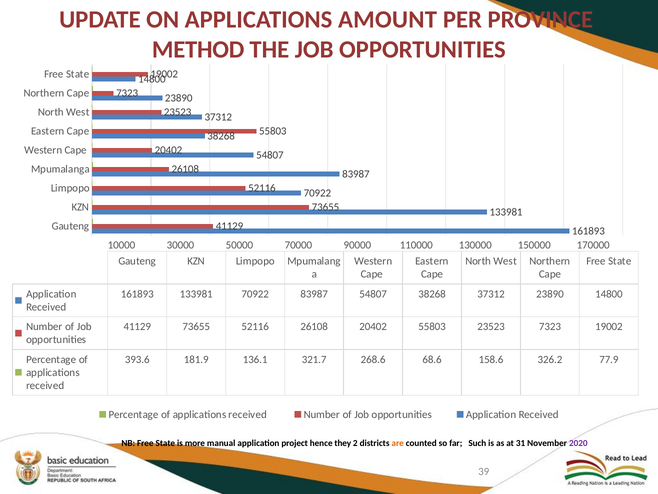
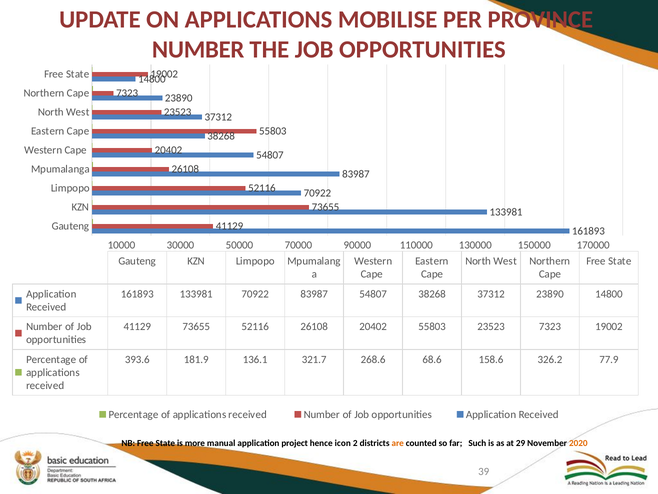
AMOUNT: AMOUNT -> MOBILISE (388, 20)
METHOD: METHOD -> NUMBER (198, 49)
they: they -> icon (343, 443)
31: 31 -> 29 (521, 443)
2020 colour: purple -> orange (578, 443)
